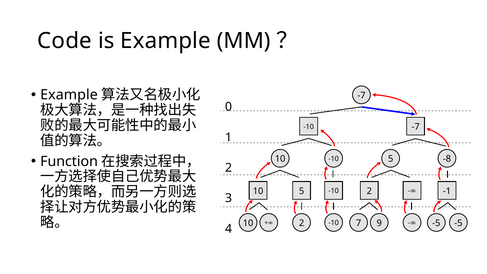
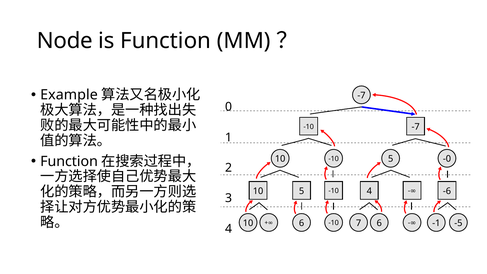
Code: Code -> Node (65, 41)
is Example: Example -> Function (166, 41)
-8: -8 -> -0 (447, 159)
-10 2: 2 -> 4 (369, 191)
-1: -1 -> -6 (447, 191)
2: 2 -> 6 (302, 223)
7 9: 9 -> 6 (379, 223)
-5: -5 -> -1 (436, 223)
